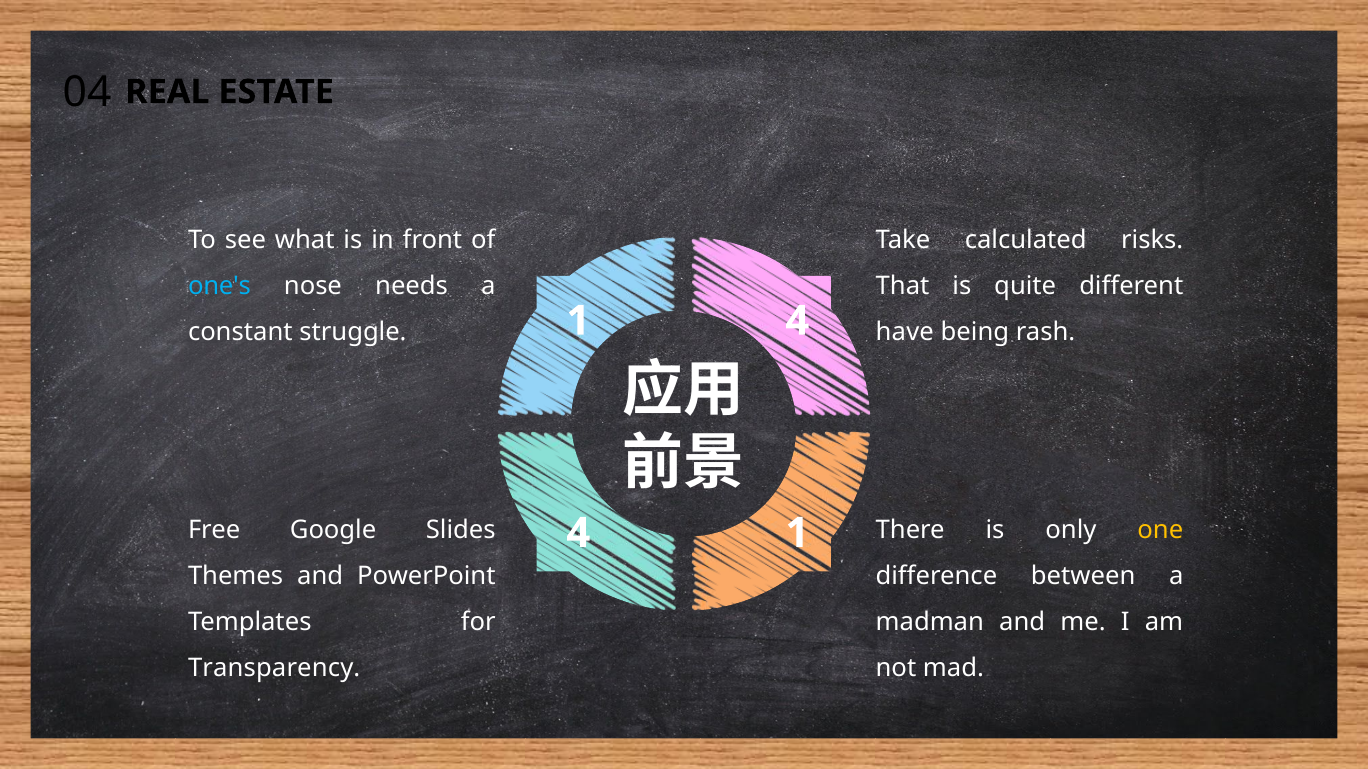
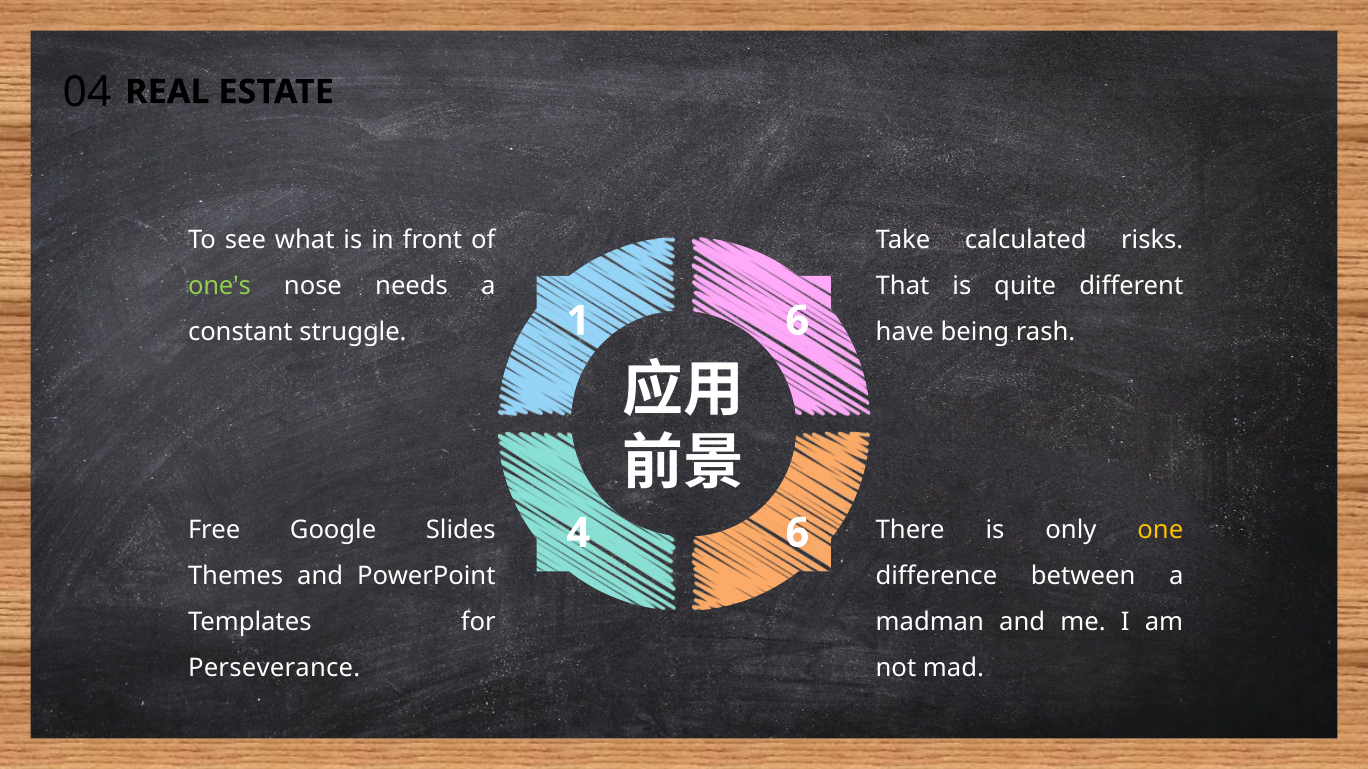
one's colour: light blue -> light green (220, 286)
1 4: 4 -> 6 (797, 321)
4 1: 1 -> 6 (797, 533)
Transparency: Transparency -> Perseverance (274, 669)
